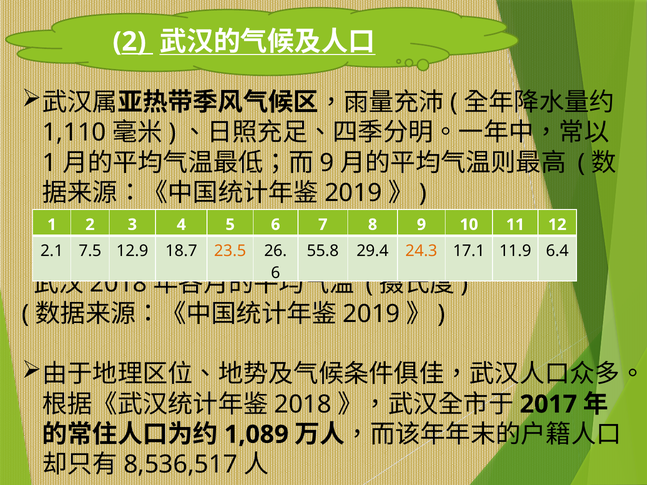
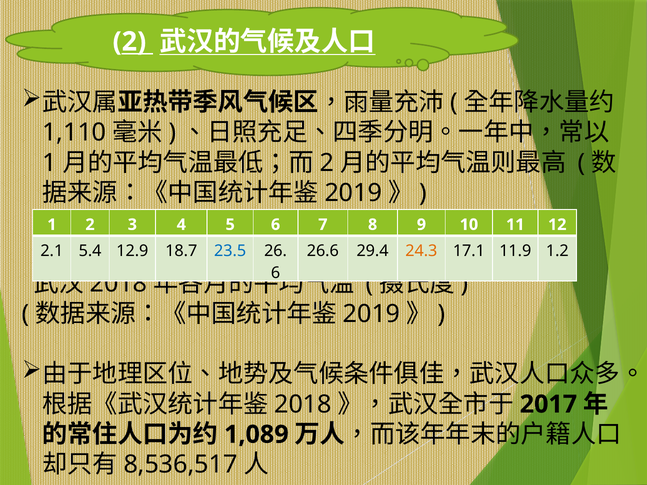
9: 9 -> 2 (327, 163)
7.5: 7.5 -> 5.4 (90, 251)
23.5 colour: orange -> blue (230, 251)
55.8: 55.8 -> 26.6 (323, 251)
6.4: 6.4 -> 1.2 (557, 251)
